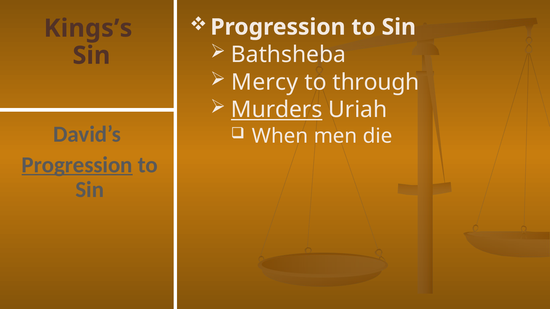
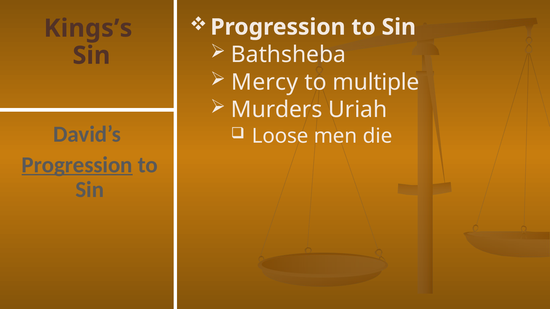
through: through -> multiple (376, 82)
Murders underline: present -> none (277, 110)
When: When -> Loose (280, 136)
